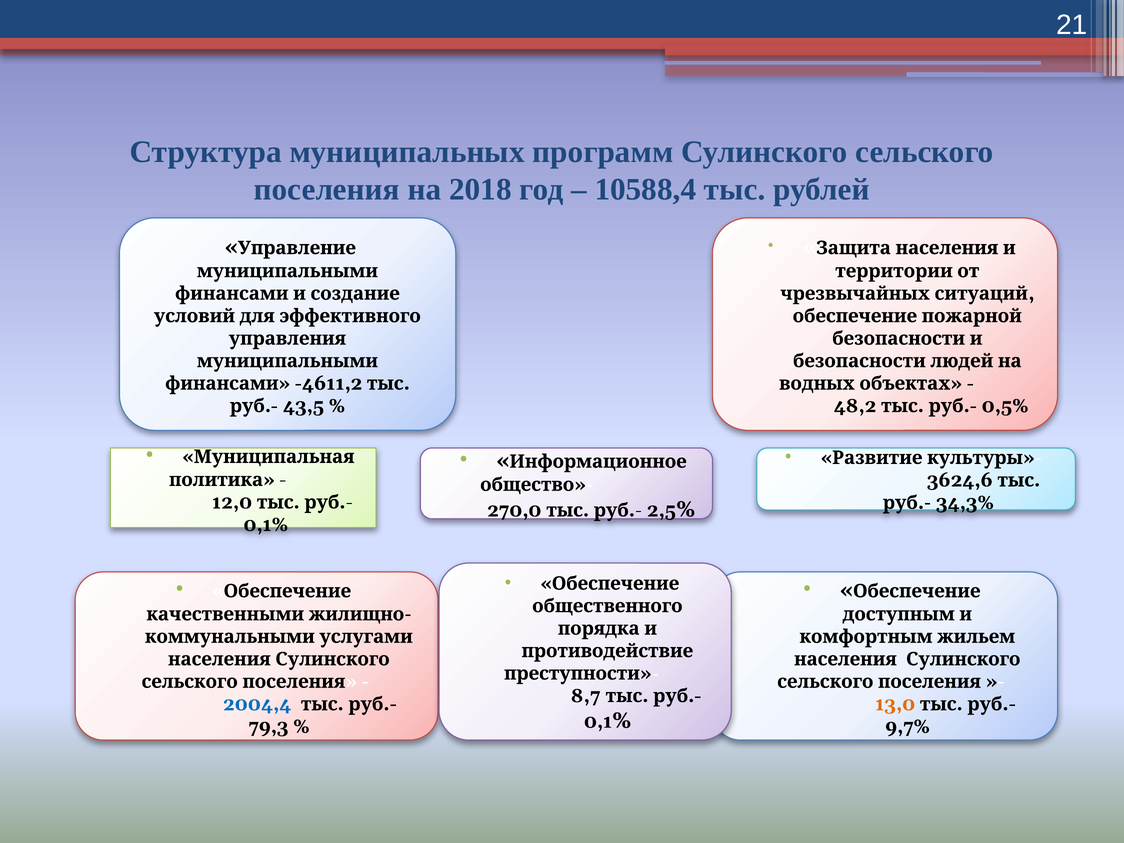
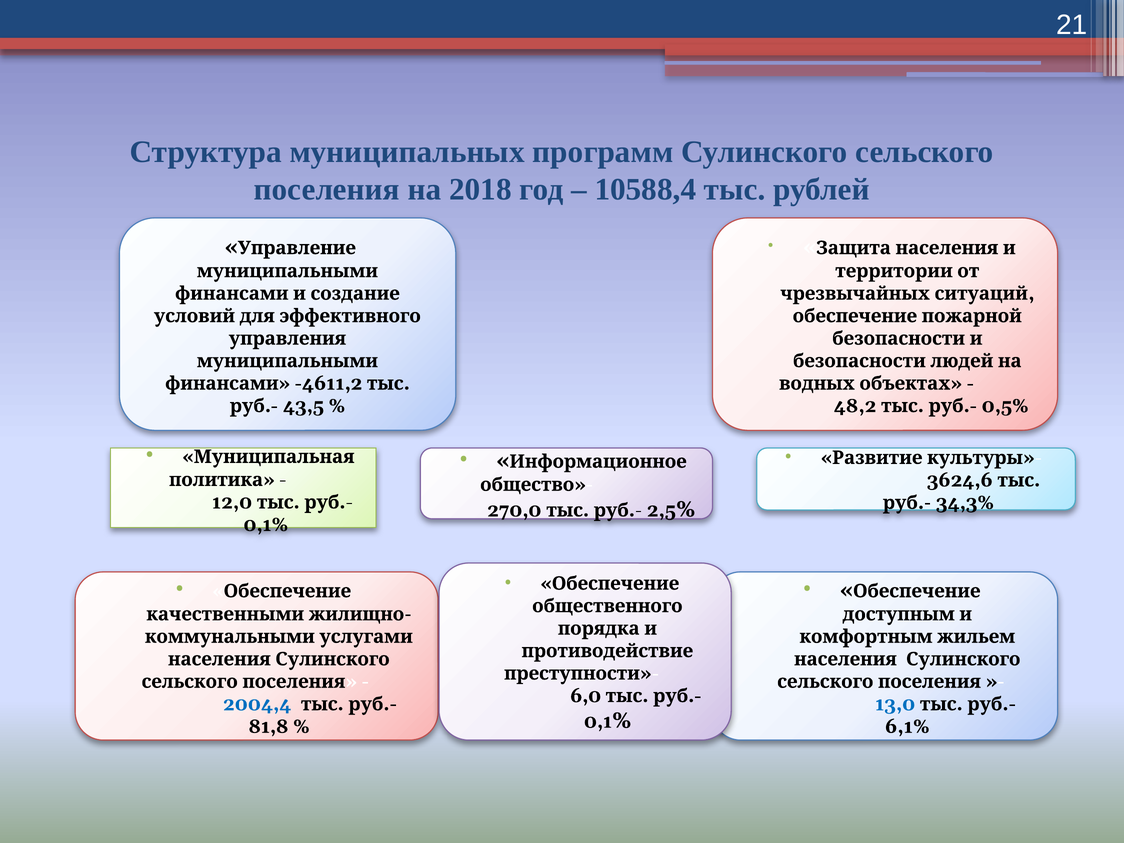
8,7: 8,7 -> 6,0 (586, 696)
13,0 colour: orange -> blue (895, 704)
79,3: 79,3 -> 81,8 (268, 727)
9,7%: 9,7% -> 6,1% (907, 727)
